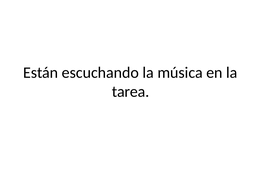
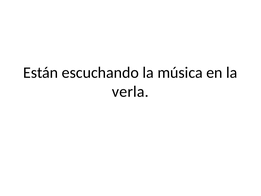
tarea: tarea -> verla (130, 92)
